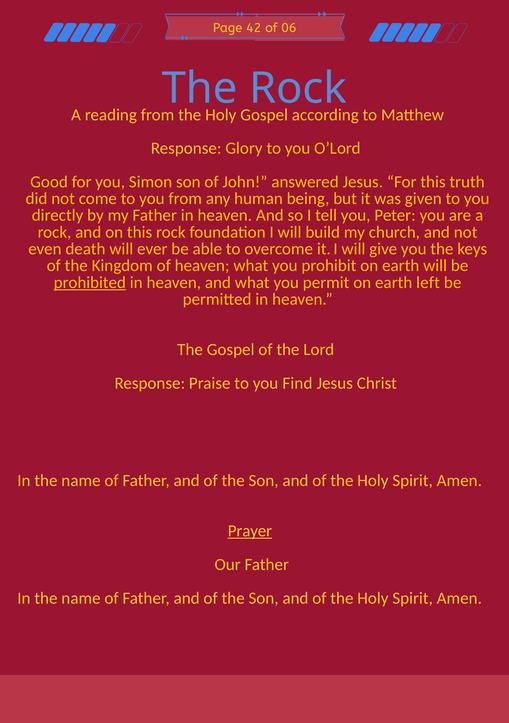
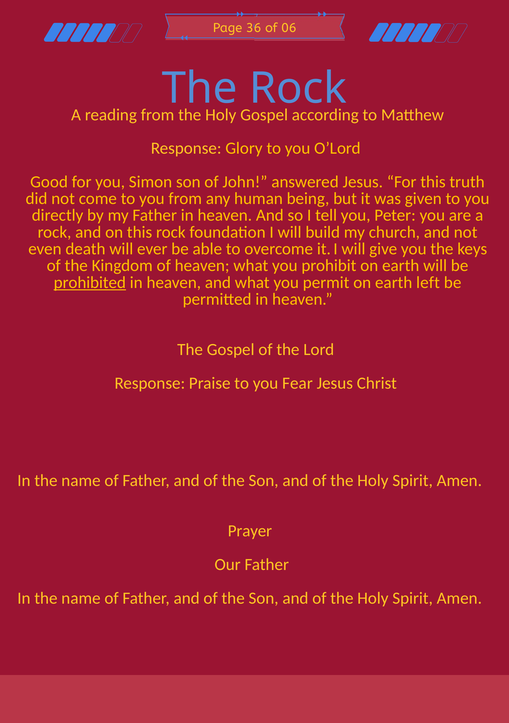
42: 42 -> 36 (254, 28)
Find: Find -> Fear (297, 383)
Prayer underline: present -> none (250, 531)
